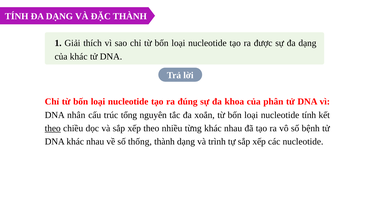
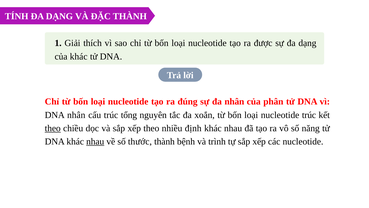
đa khoa: khoa -> nhân (234, 101)
nucleotide tính: tính -> trúc (309, 115)
từng: từng -> định (193, 128)
bệnh: bệnh -> năng (311, 128)
nhau underline: none -> present (95, 141)
thống: thống -> thước (140, 141)
thành dạng: dạng -> bệnh (186, 141)
